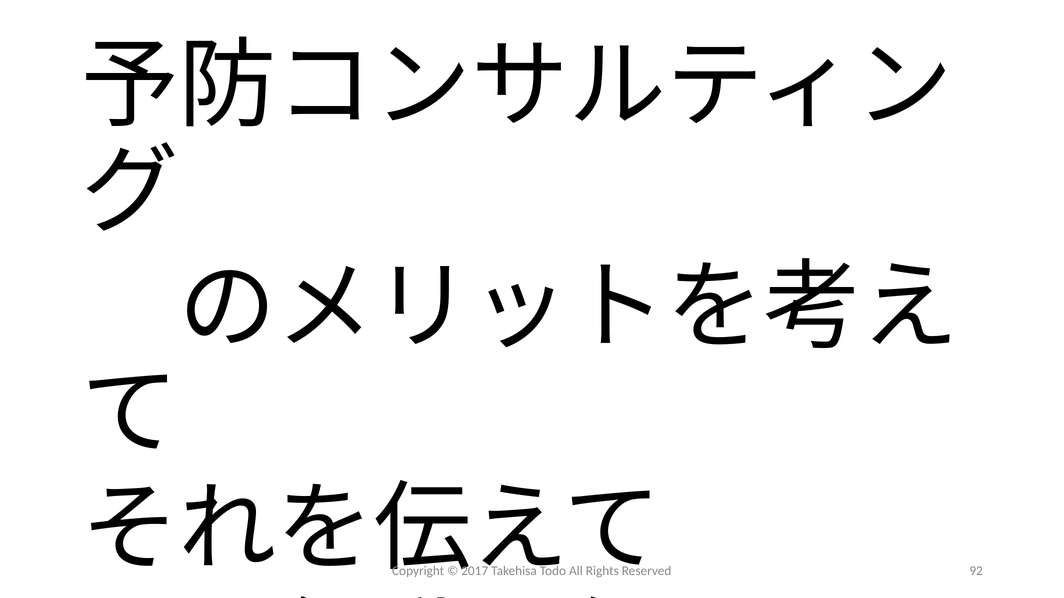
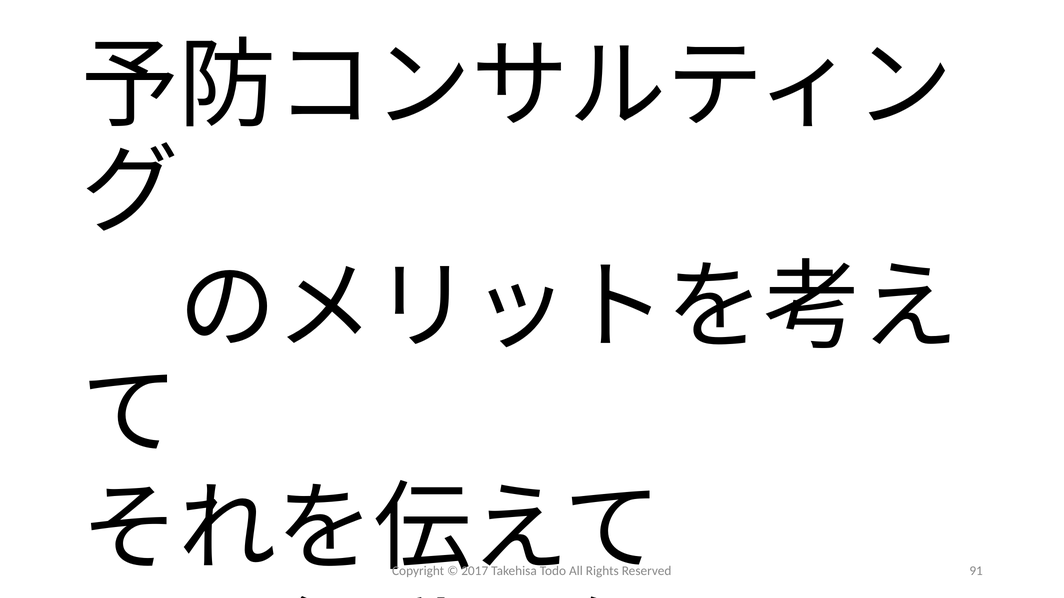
92: 92 -> 91 (976, 571)
